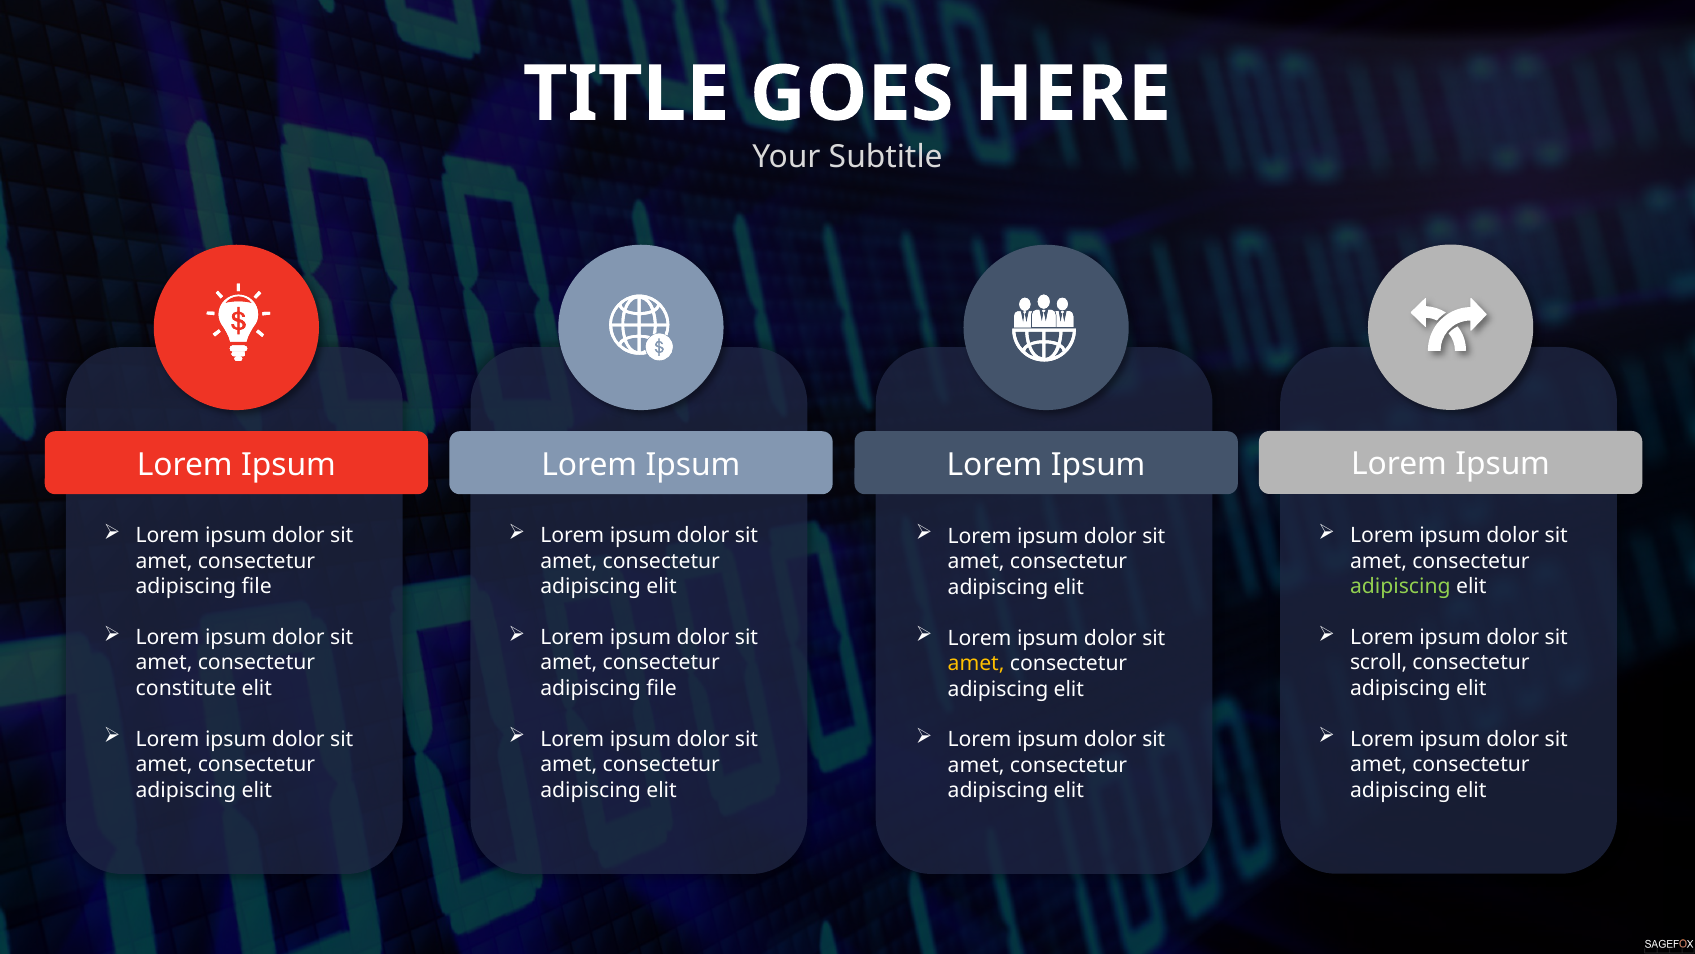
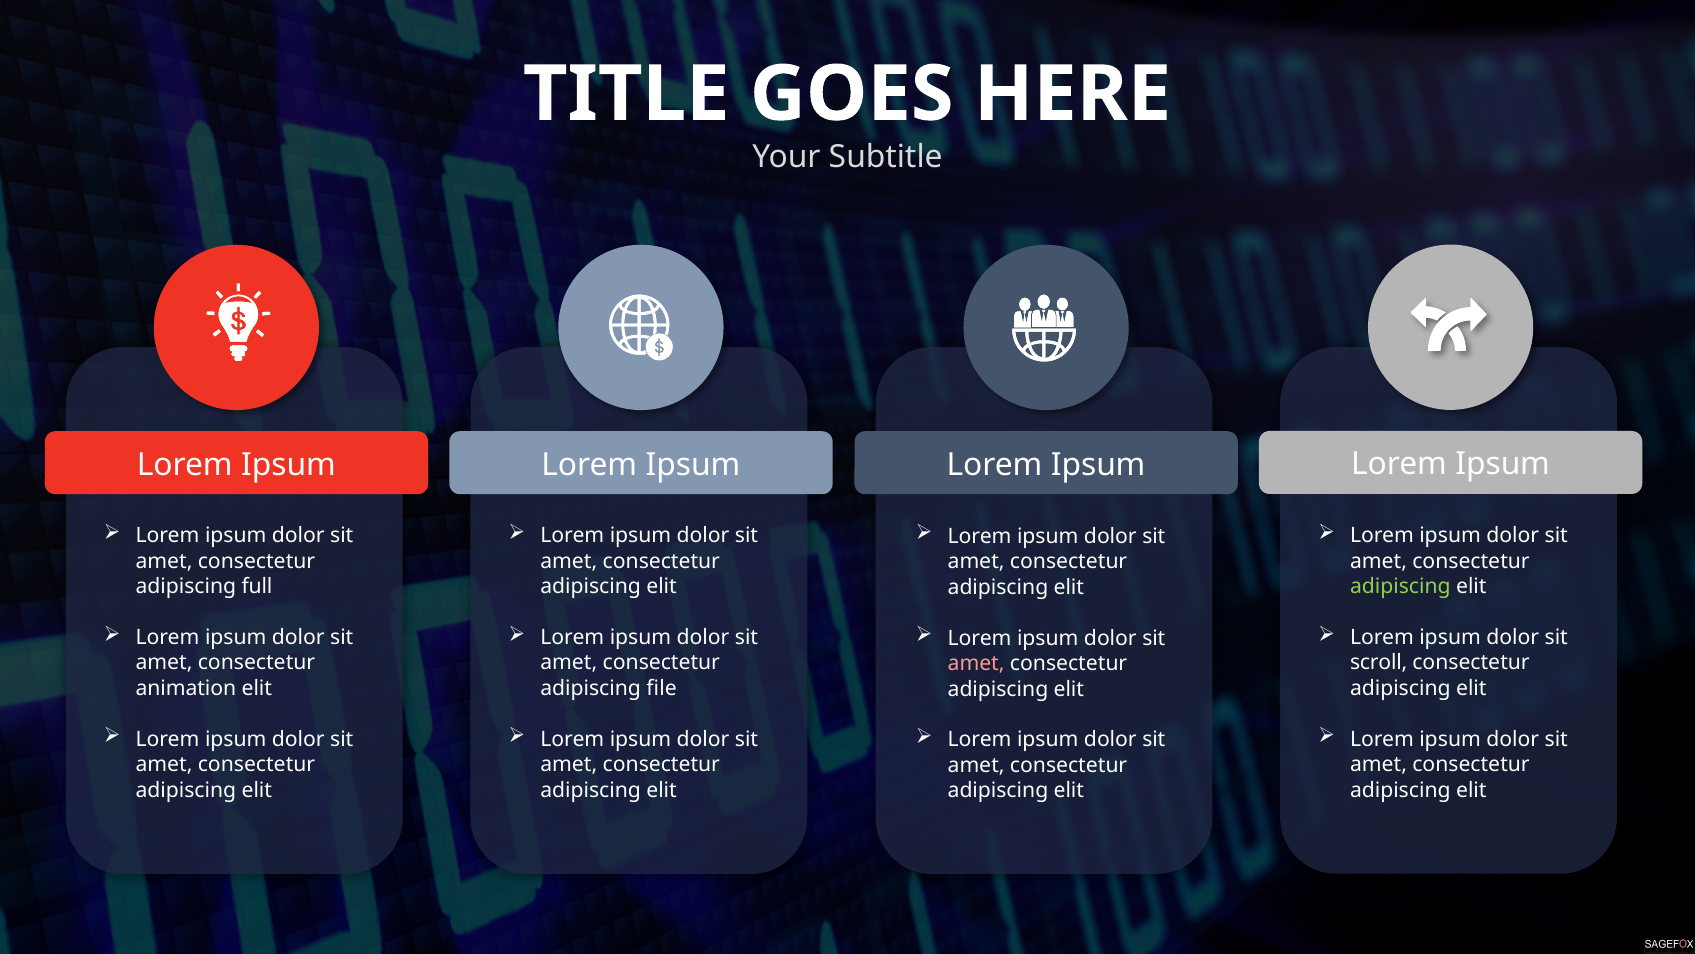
file: file -> full (257, 586)
amet colour: yellow -> pink (976, 663)
constitute: constitute -> animation (186, 688)
